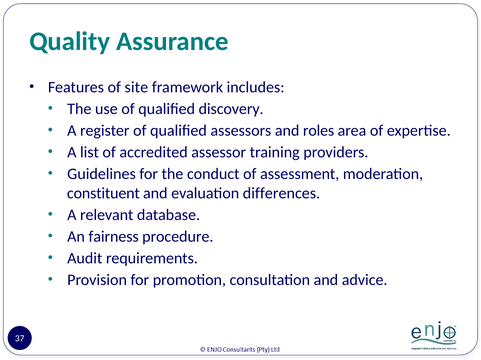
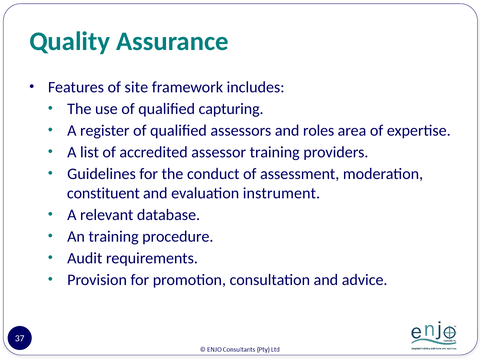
discovery: discovery -> capturing (231, 109)
differences: differences -> instrument (281, 194)
An fairness: fairness -> training (114, 237)
